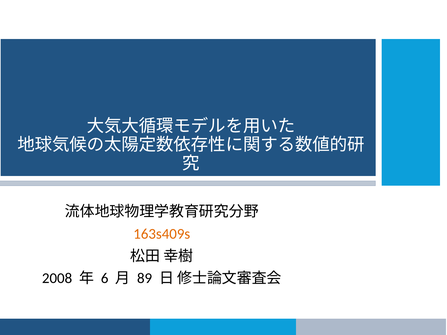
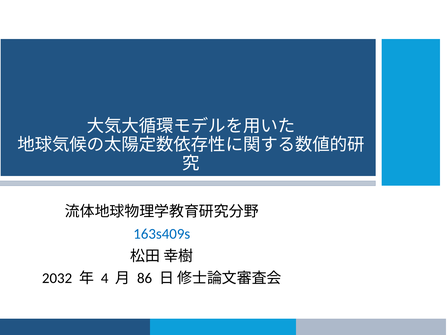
163s409s colour: orange -> blue (162, 234)
2008: 2008 -> 2032 (57, 279)
6: 6 -> 4 (105, 279)
89: 89 -> 86 (145, 279)
